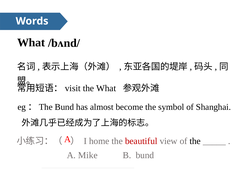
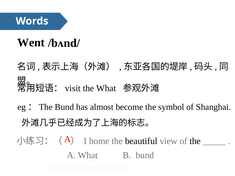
What: What -> Went (31, 43)
beautiful colour: red -> black (141, 141)
A Mike: Mike -> What (88, 156)
